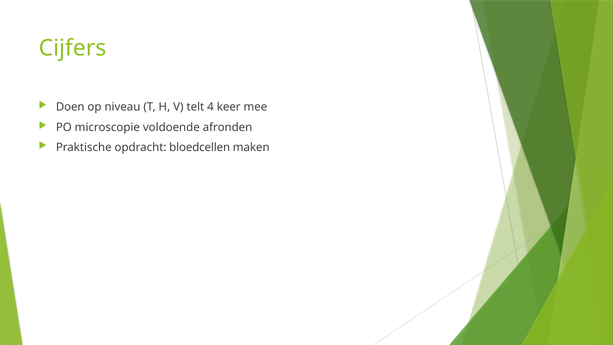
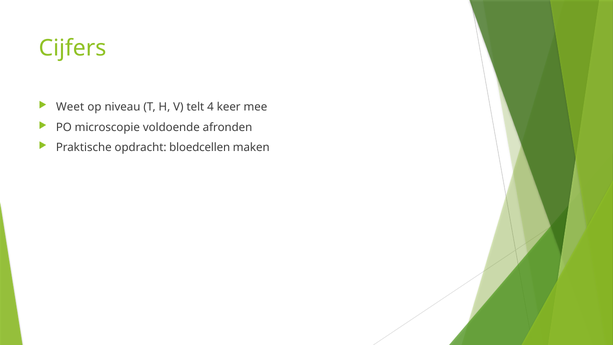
Doen: Doen -> Weet (70, 107)
